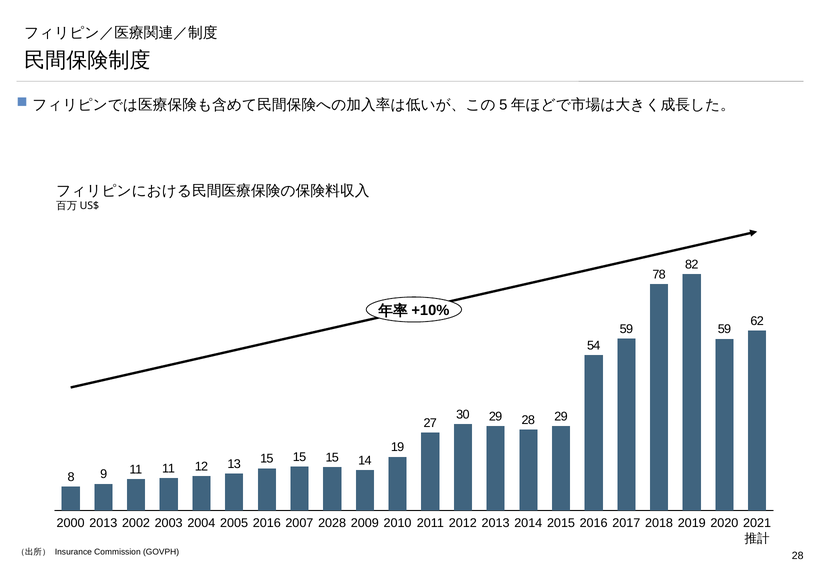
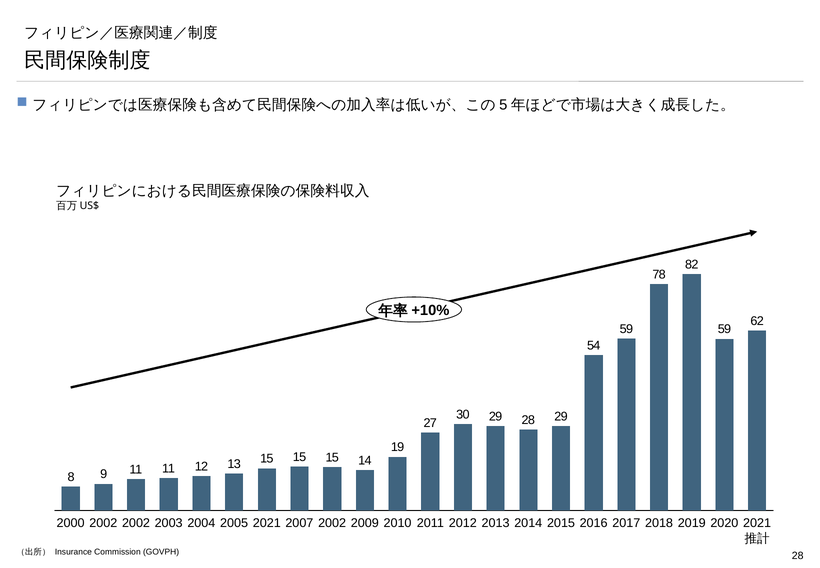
2000 2013: 2013 -> 2002 (103, 523)
2016: 2016 -> 2021 (267, 523)
2004 2028: 2028 -> 2002 (332, 523)
